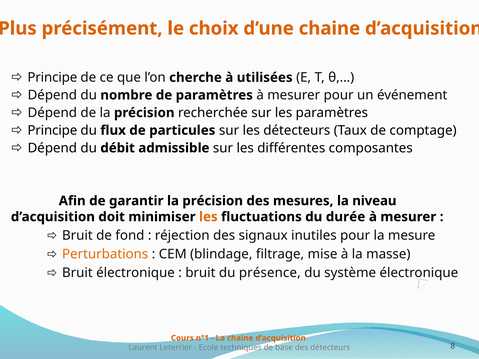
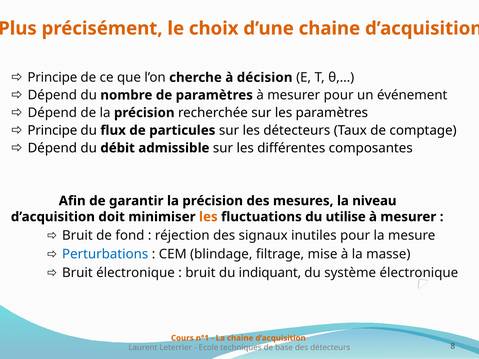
utilisées: utilisées -> décision (265, 78)
durée: durée -> utilise (346, 217)
Perturbations colour: orange -> blue (105, 254)
présence: présence -> indiquant (270, 273)
